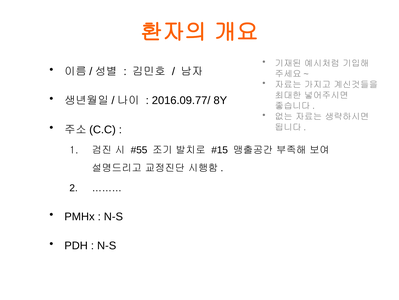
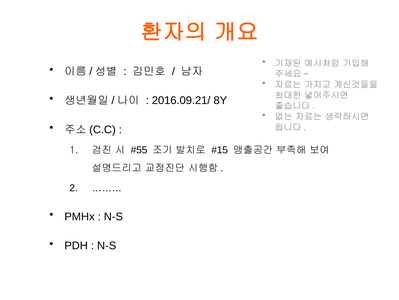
2016.09.77/: 2016.09.77/ -> 2016.09.21/ (181, 100)
